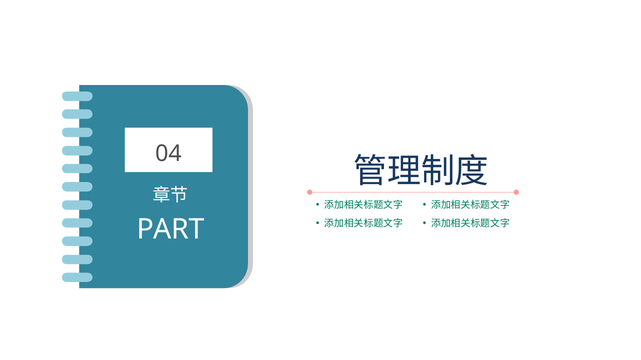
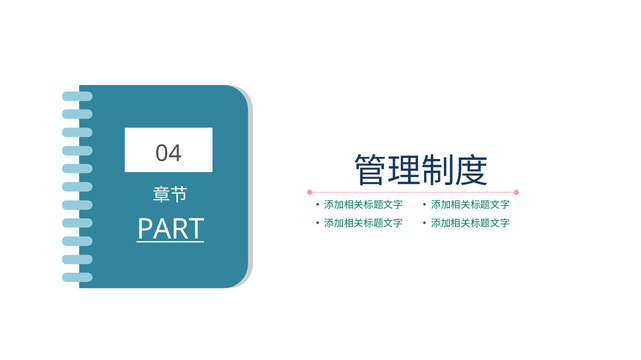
PART underline: none -> present (171, 230)
